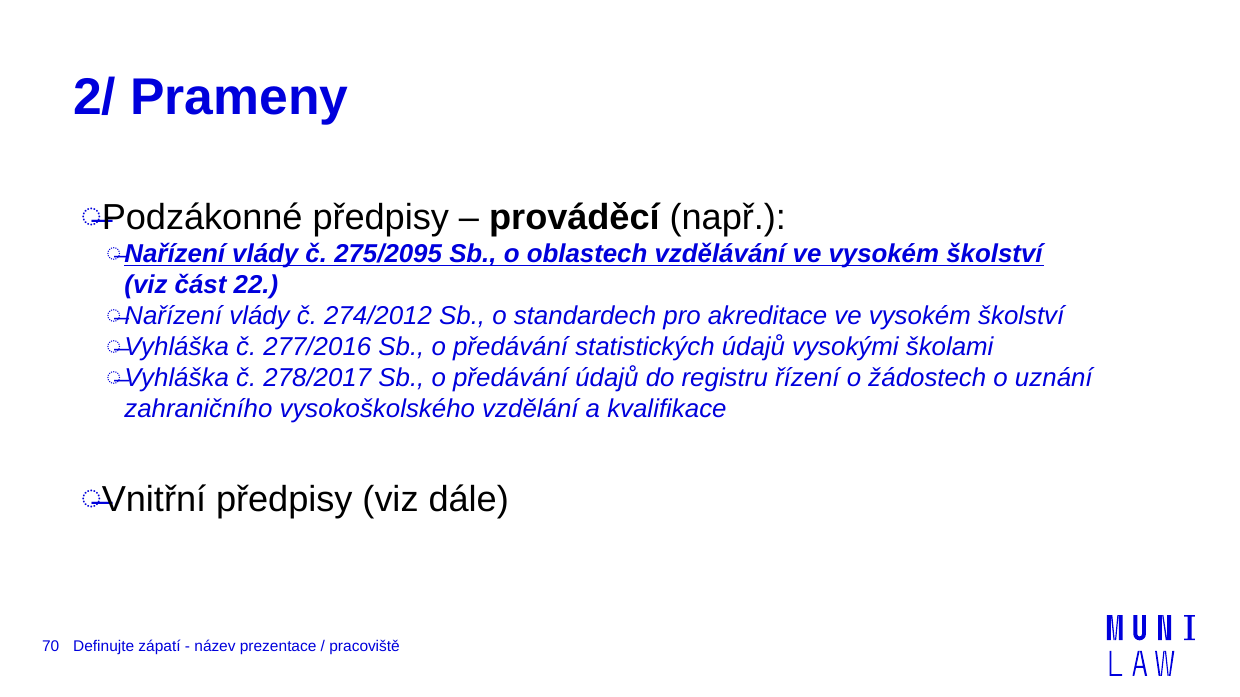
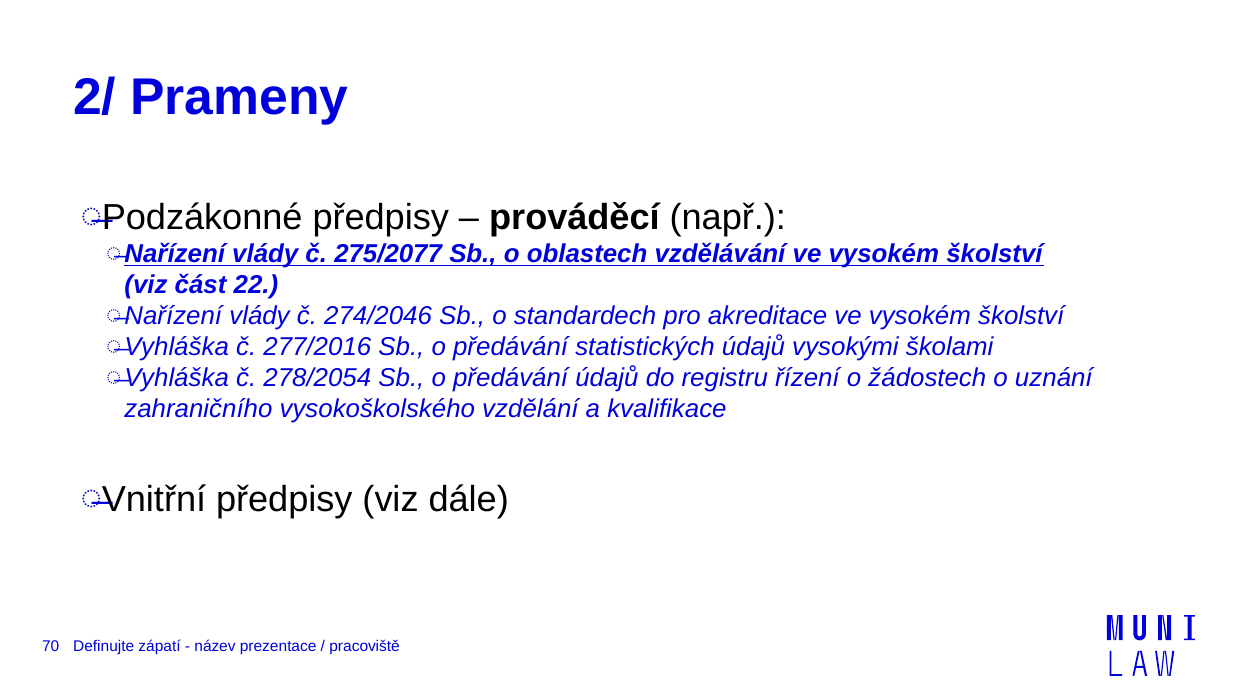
275/2095: 275/2095 -> 275/2077 (388, 255)
274/2012: 274/2012 -> 274/2046 (378, 317)
278/2017: 278/2017 -> 278/2054 (317, 379)
